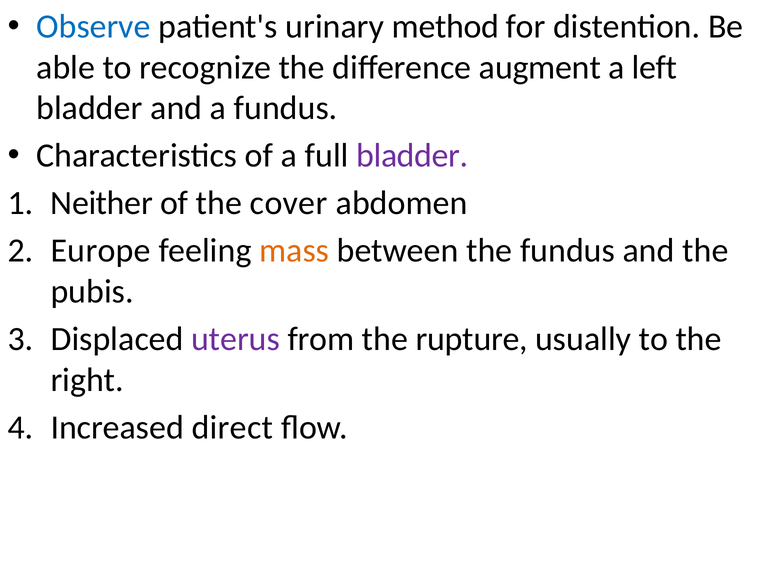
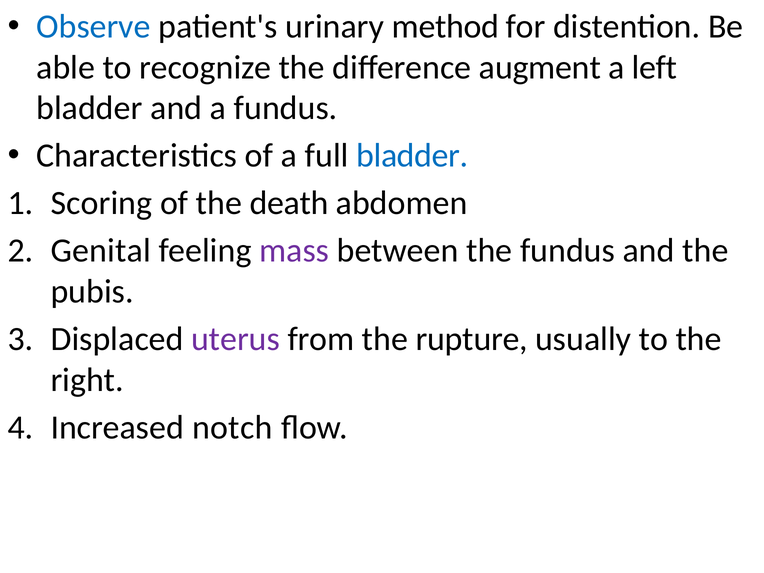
bladder colour: purple -> blue (412, 156)
Neither: Neither -> Scoring (101, 203)
cover: cover -> death (289, 203)
Europe: Europe -> Genital (101, 251)
mass colour: orange -> purple (294, 251)
direct: direct -> notch (232, 427)
